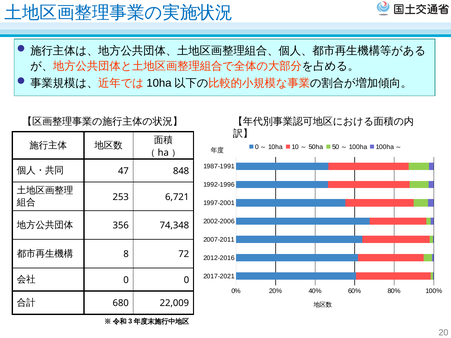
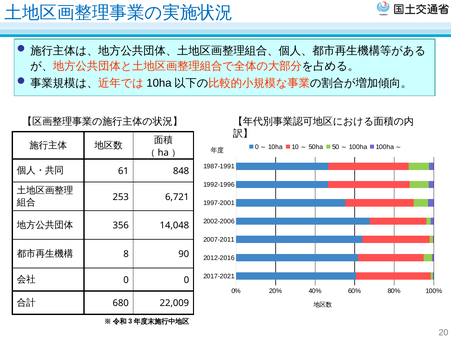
47: 47 -> 61 (123, 171)
74,348: 74,348 -> 14,048 (174, 226)
72: 72 -> 90 (184, 254)
